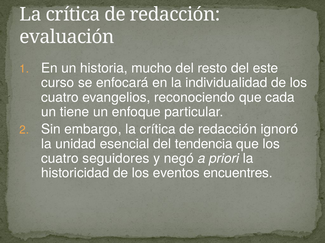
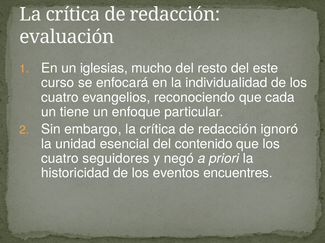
historia: historia -> iglesias (104, 68)
tendencia: tendencia -> contenido (204, 144)
